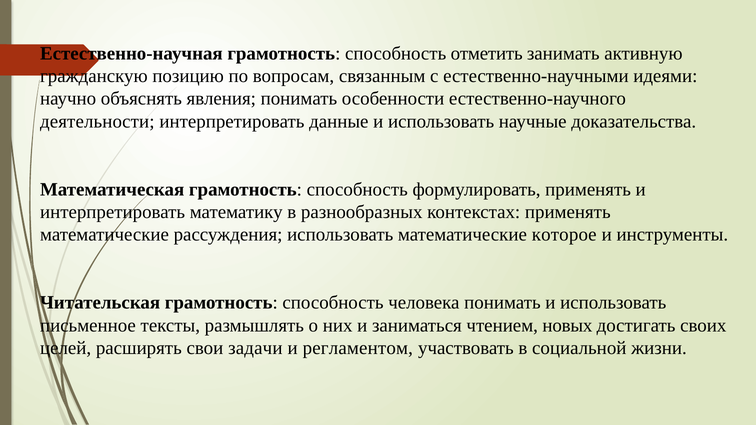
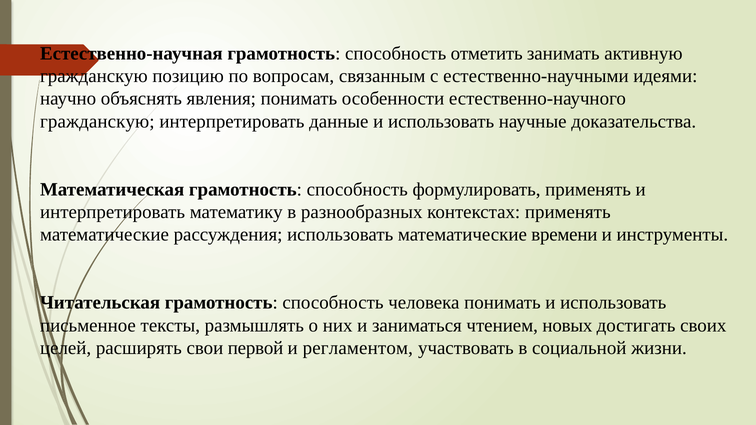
деятельности: деятельности -> гражданскую (97, 121)
которое: которое -> времени (564, 235)
задачи: задачи -> первой (256, 348)
